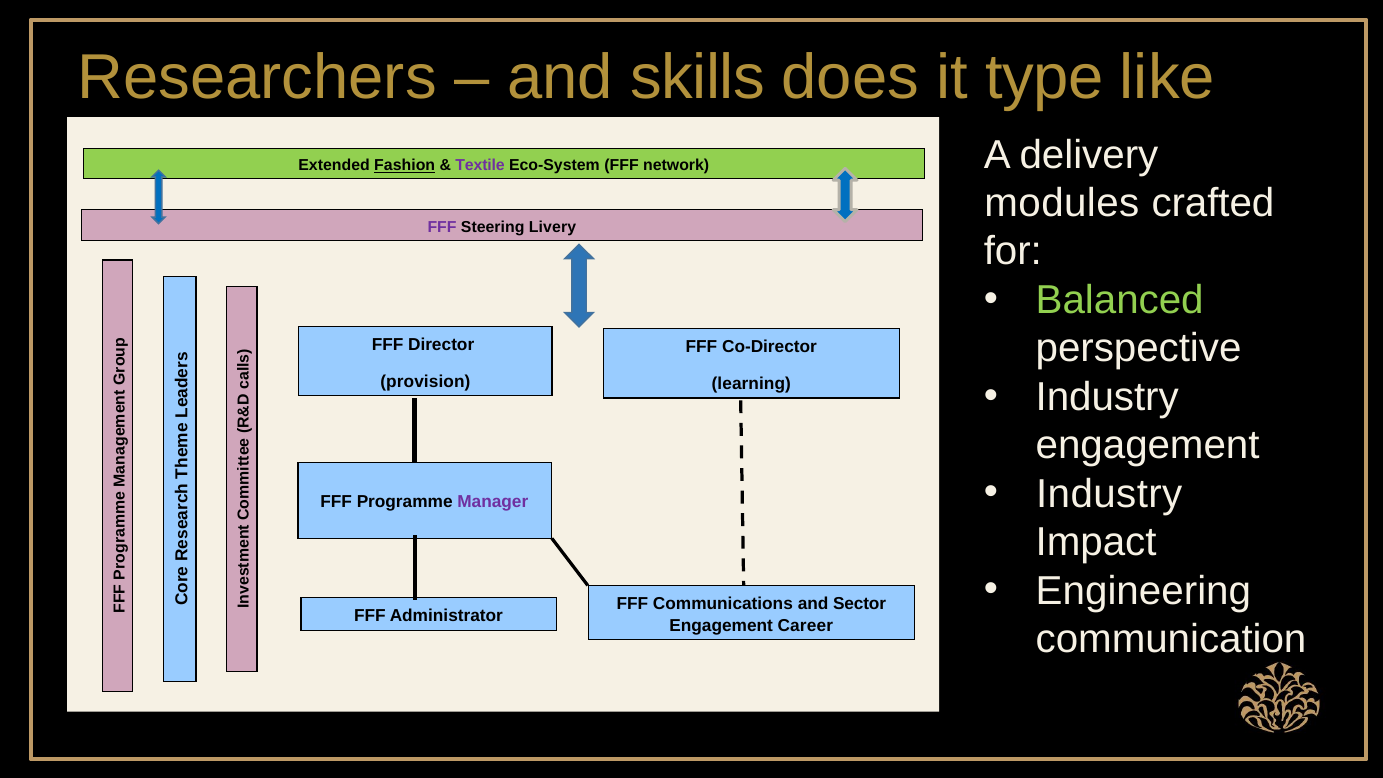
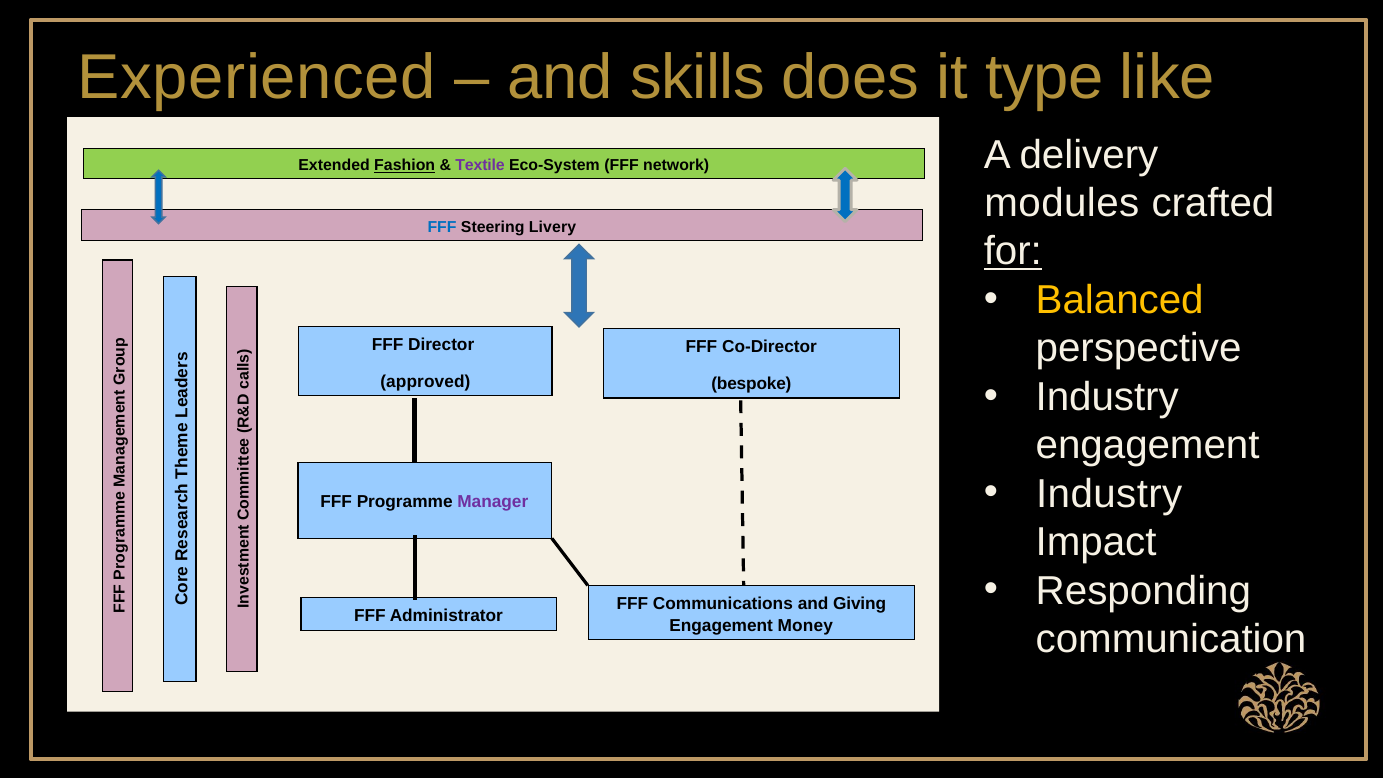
Researchers: Researchers -> Experienced (257, 77)
FFF colour: purple -> blue (442, 227)
for underline: none -> present (1013, 252)
Balanced colour: light green -> yellow (1120, 300)
provision: provision -> approved (425, 382)
learning: learning -> bespoke (751, 384)
Engineering: Engineering -> Responding (1143, 591)
Sector: Sector -> Giving (860, 603)
Career: Career -> Money (805, 625)
